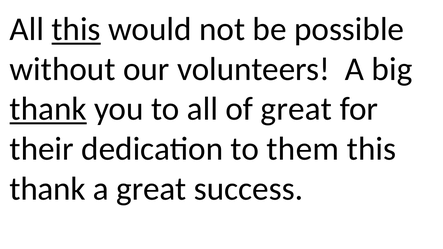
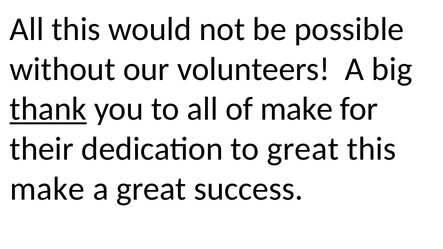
this underline: present -> none (76, 29)
of great: great -> make (297, 109)
to them: them -> great (303, 149)
thank: thank -> make (47, 189)
